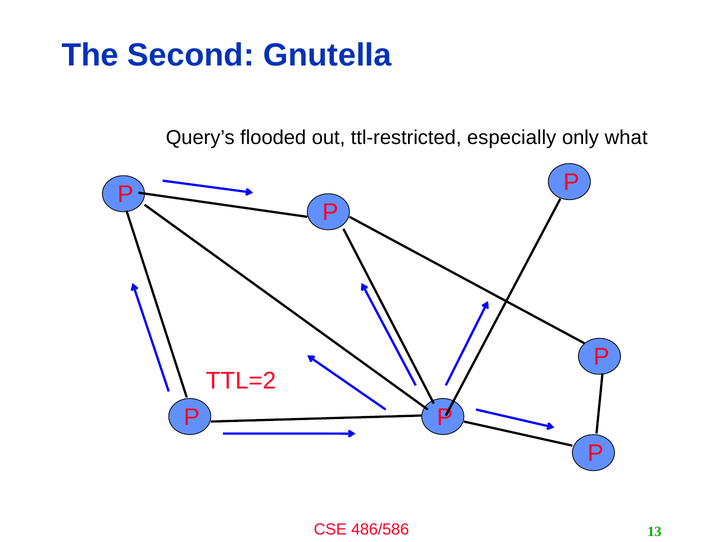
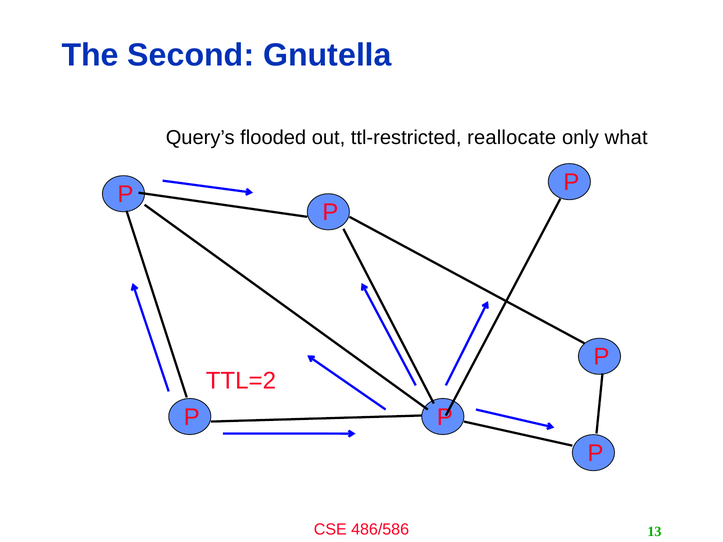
especially: especially -> reallocate (512, 138)
